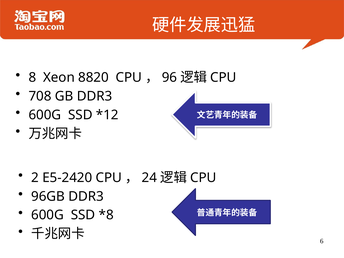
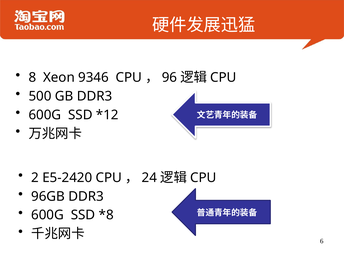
8820: 8820 -> 9346 (94, 77)
708: 708 -> 500 (40, 96)
